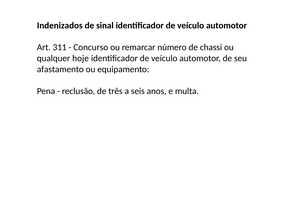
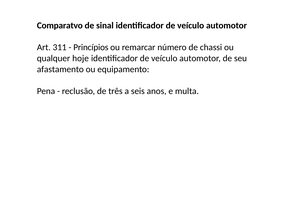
Indenizados: Indenizados -> Comparatvo (60, 25)
Concurso: Concurso -> Princípios (91, 47)
